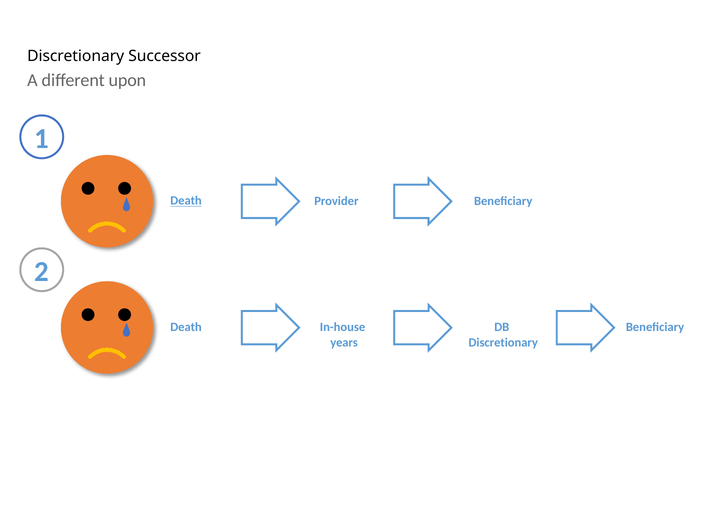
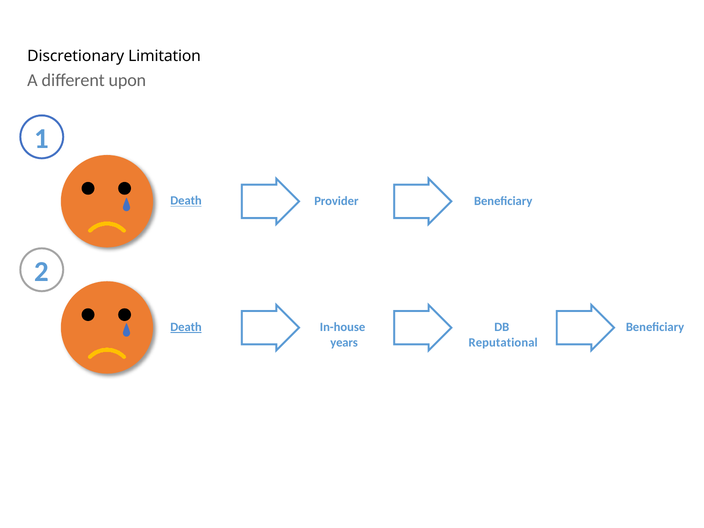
Successor: Successor -> Limitation (165, 56)
Death underline: none -> present (186, 327)
Discretionary: Discretionary -> Reputational (503, 342)
